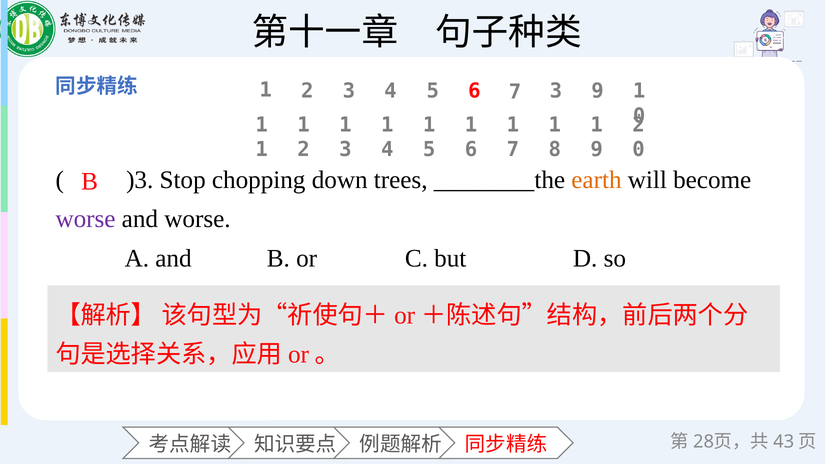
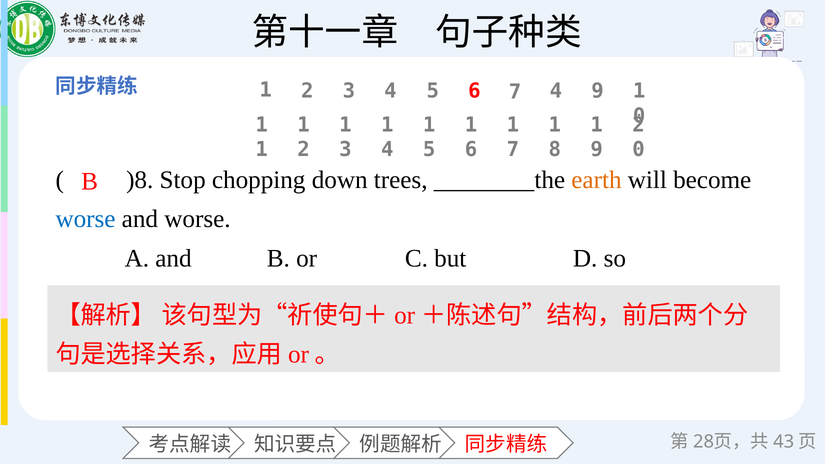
7 3: 3 -> 4 (556, 91)
)3: )3 -> )8 (140, 180)
worse colour: purple -> blue (86, 219)
